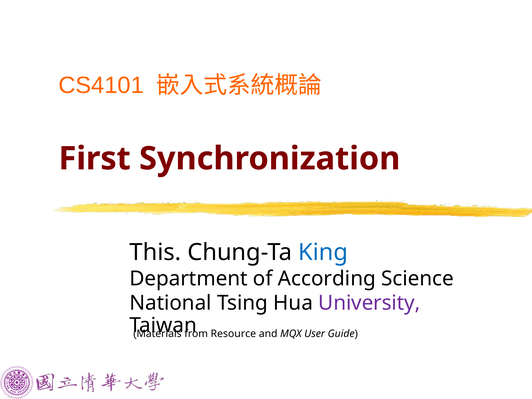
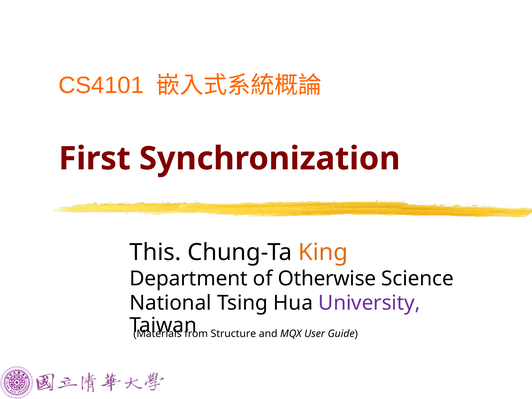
King colour: blue -> orange (323, 252)
According: According -> Otherwise (327, 279)
Resource: Resource -> Structure (233, 334)
